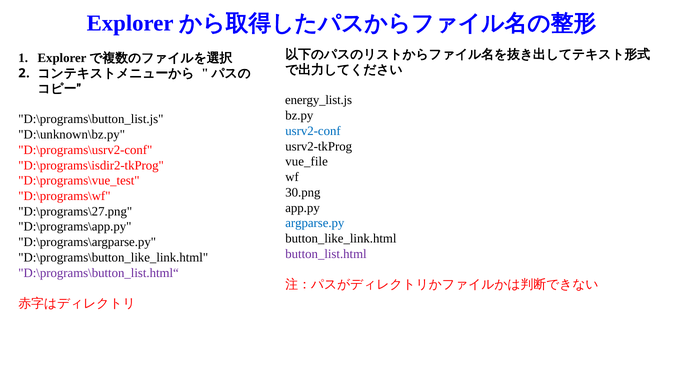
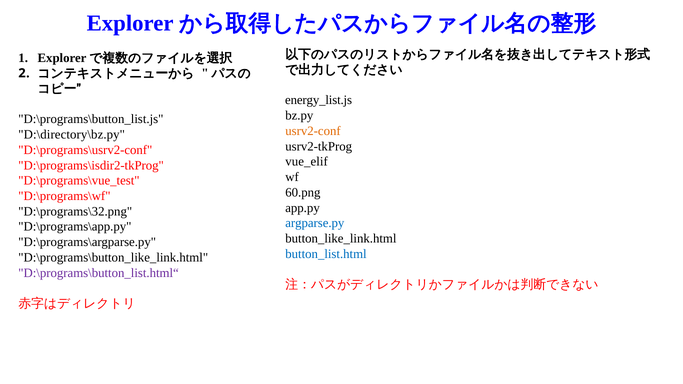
usrv2-conf colour: blue -> orange (313, 131)
D:\unknown\bz.py: D:\unknown\bz.py -> D:\directory\bz.py (72, 135)
vue_file: vue_file -> vue_elif (307, 162)
30.png: 30.png -> 60.png (303, 193)
D:\programs\27.png: D:\programs\27.png -> D:\programs\32.png (75, 211)
button_list.html colour: purple -> blue (326, 254)
